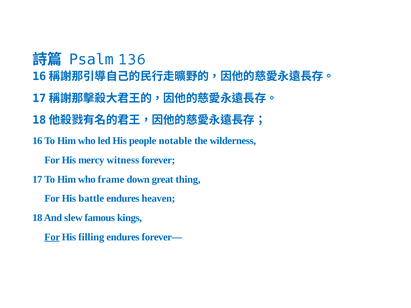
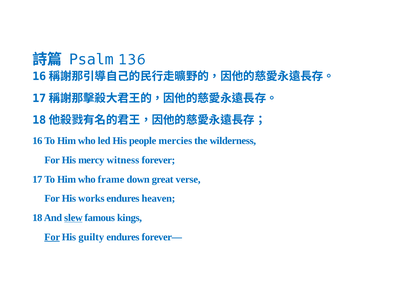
notable: notable -> mercies (175, 141)
thing: thing -> verse (188, 180)
battle: battle -> works (91, 199)
slew underline: none -> present (73, 218)
filling: filling -> guilty (91, 237)
